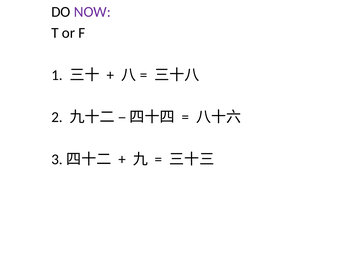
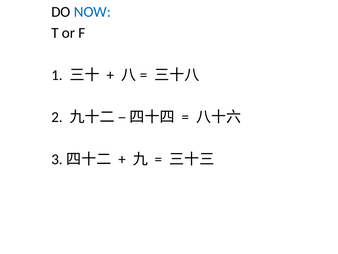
NOW colour: purple -> blue (92, 12)
